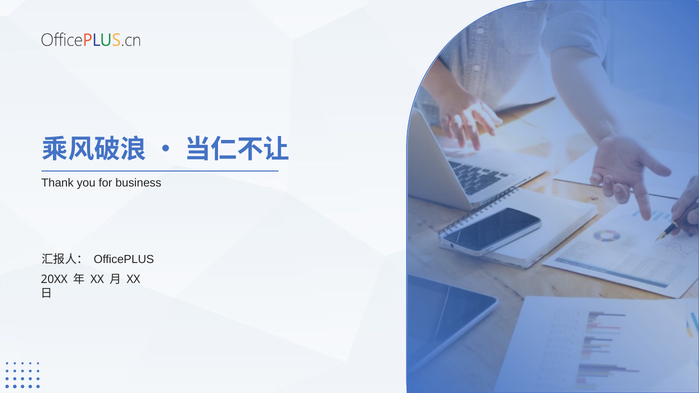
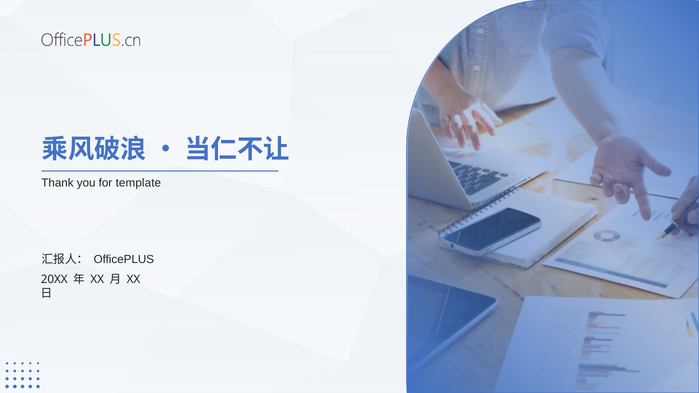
business: business -> template (138, 183)
